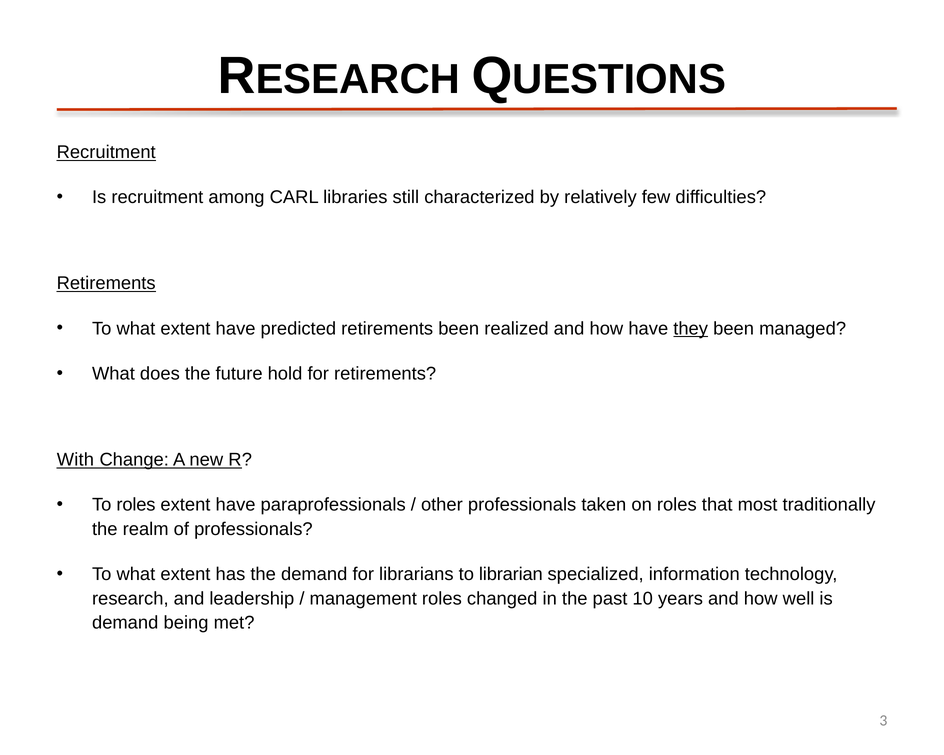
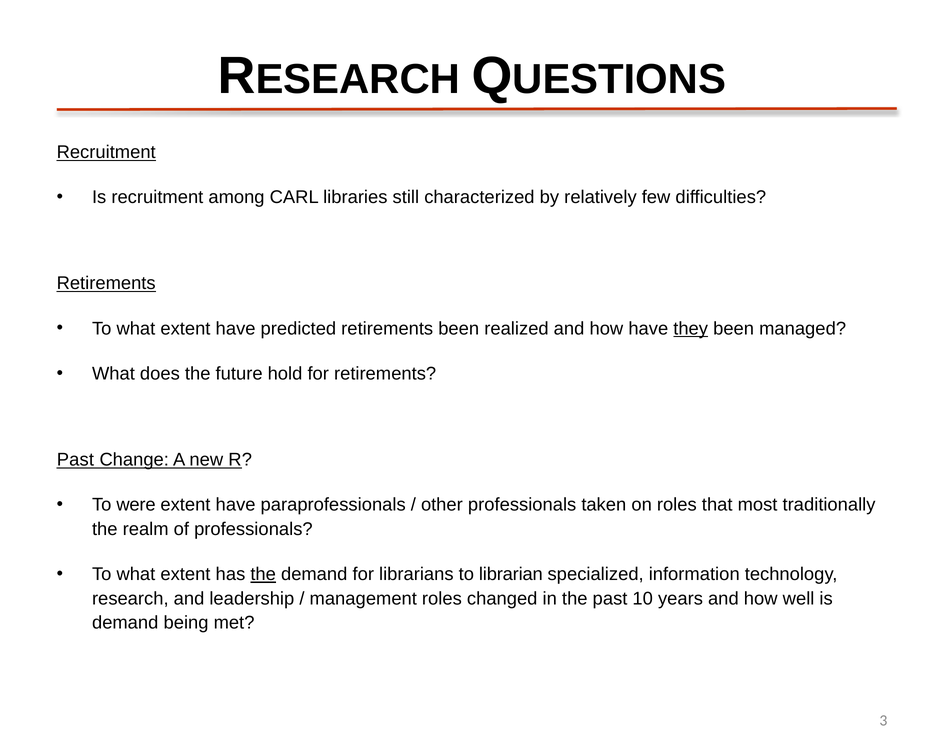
With: With -> Past (75, 460)
To roles: roles -> were (136, 505)
the underline: none -> present (263, 574)
